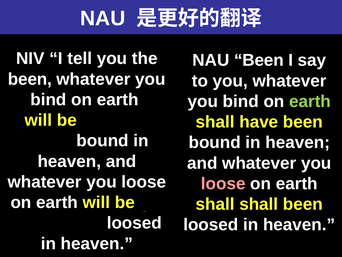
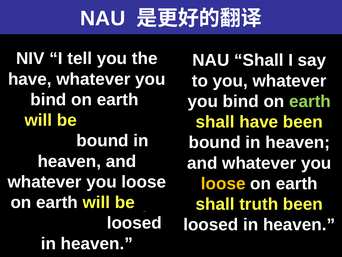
NAU Been: Been -> Shall (259, 60)
been: been -> have (30, 79)
loose colour: pink -> yellow (223, 183)
shall shall: shall -> truth (259, 204)
